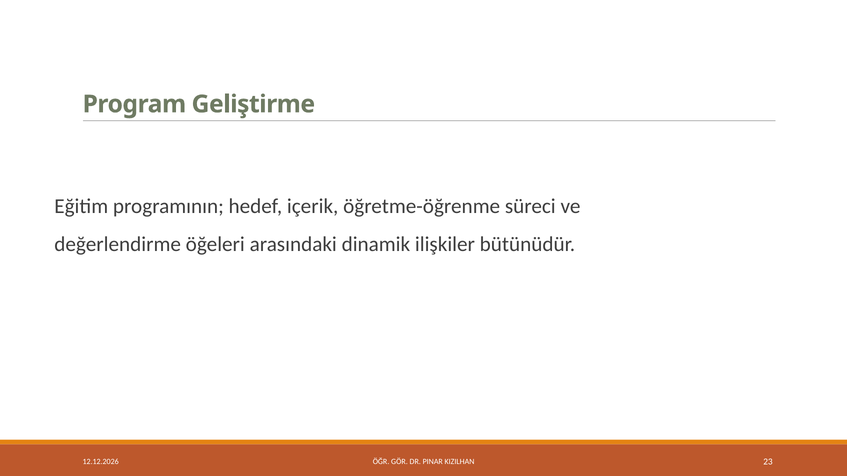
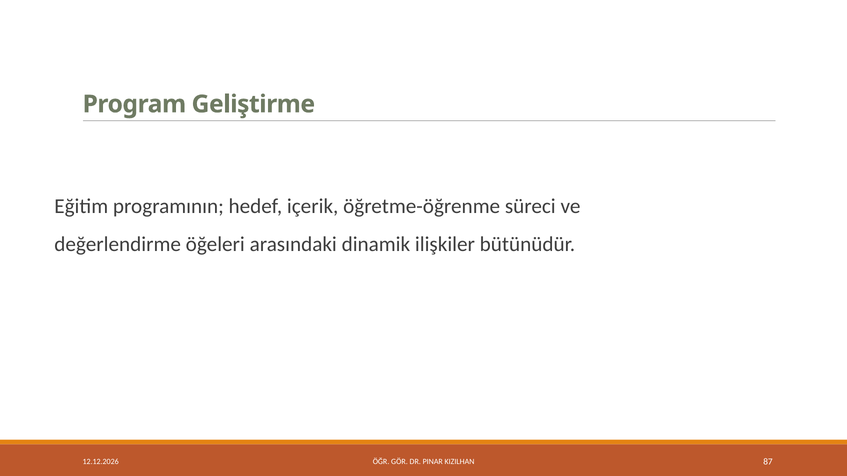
23: 23 -> 87 (768, 462)
